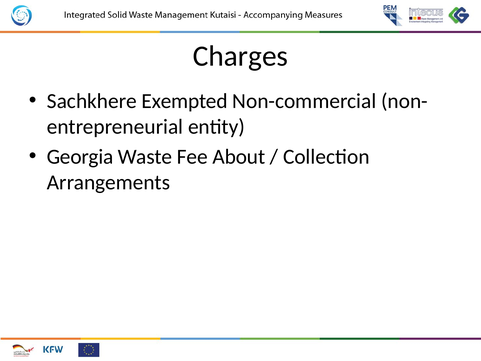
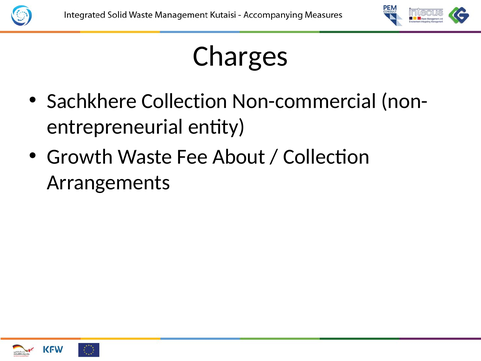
Sachkhere Exempted: Exempted -> Collection (184, 101)
Georgia: Georgia -> Growth (80, 157)
